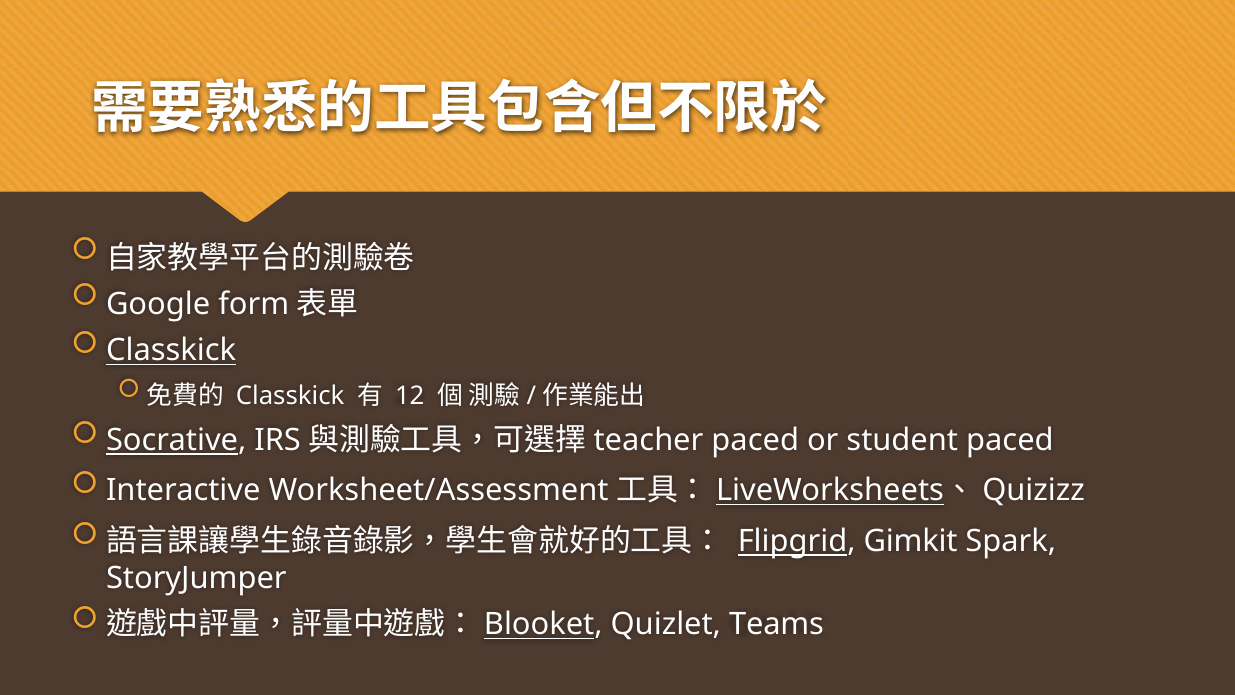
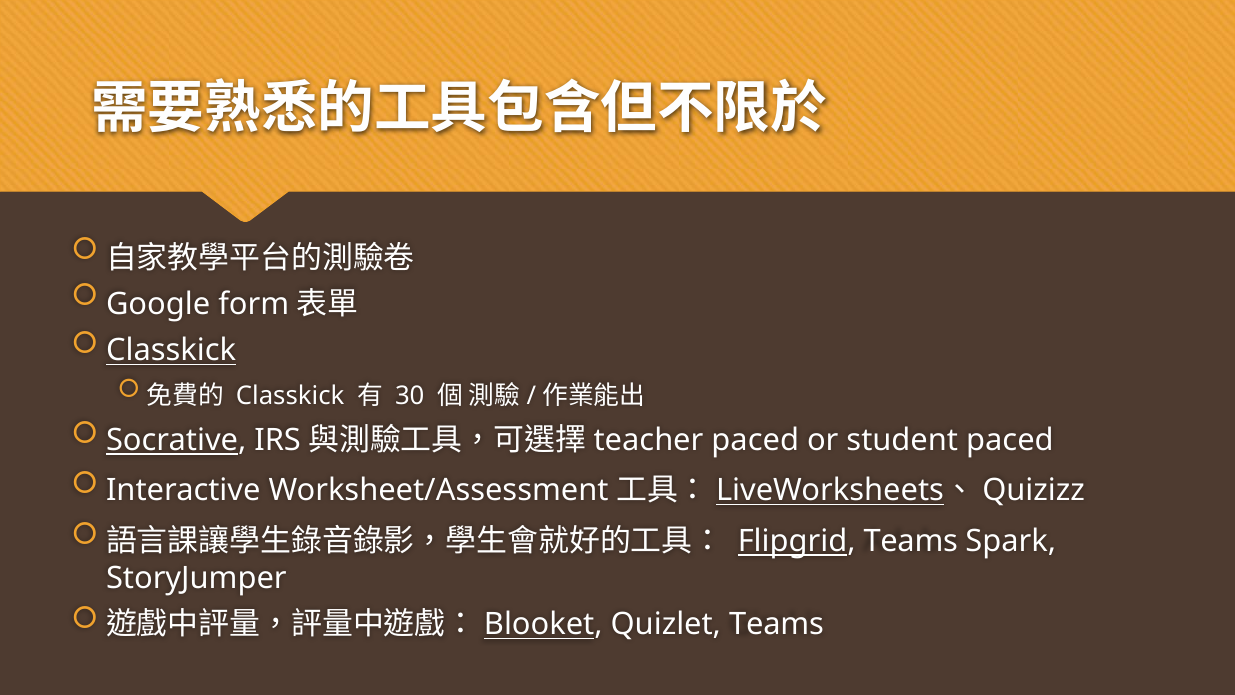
12: 12 -> 30 (410, 396)
Flipgrid Gimkit: Gimkit -> Teams (911, 541)
